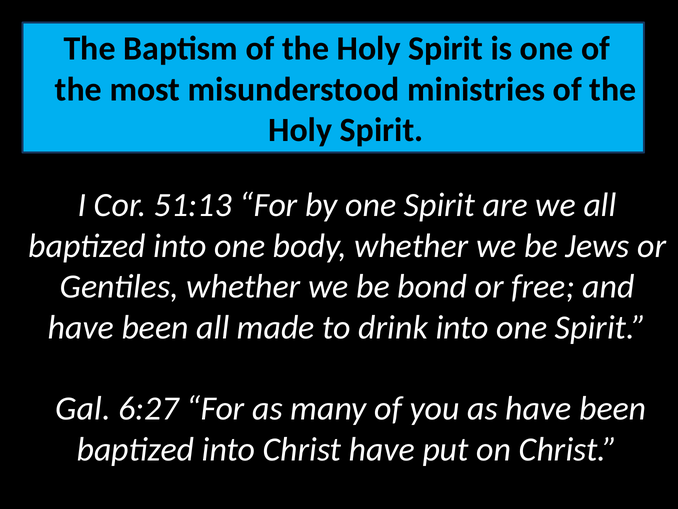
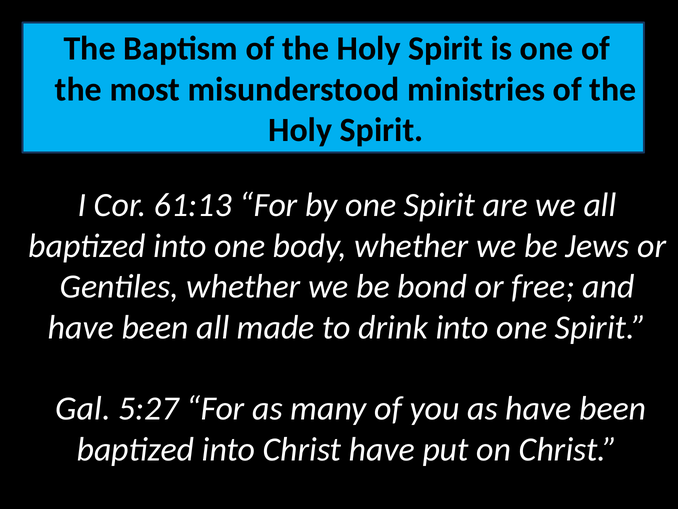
51:13: 51:13 -> 61:13 (193, 205)
6:27: 6:27 -> 5:27 (148, 408)
